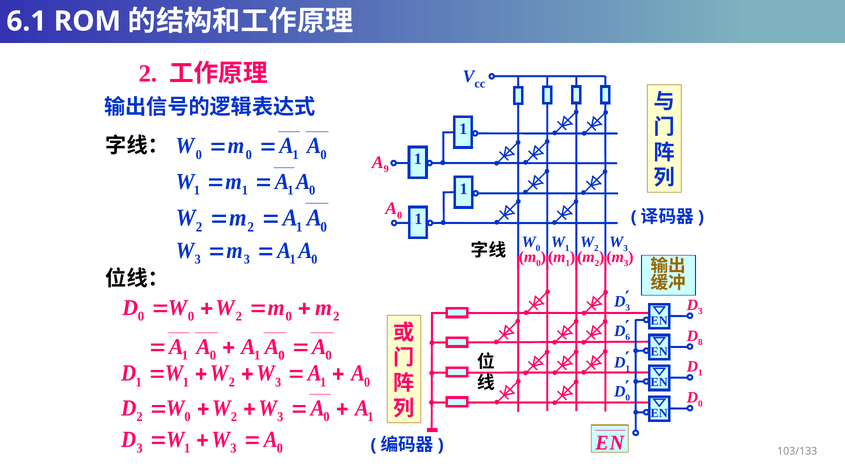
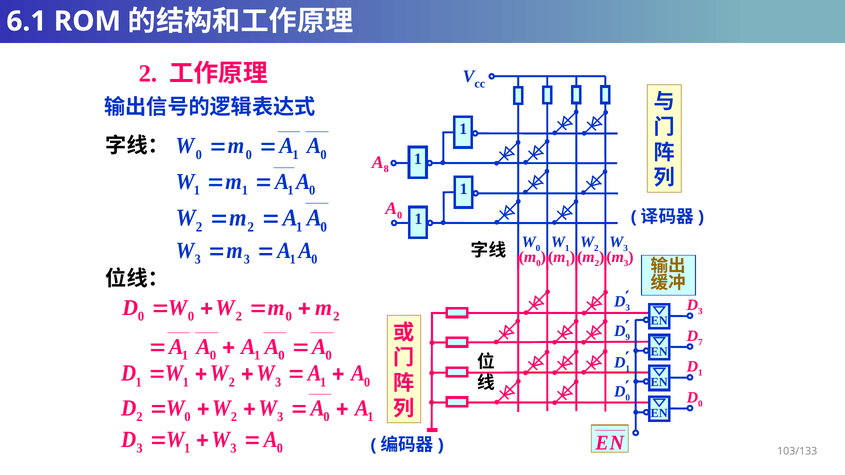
9: 9 -> 8 (386, 169)
6: 6 -> 9 (628, 338)
8: 8 -> 7 (700, 342)
